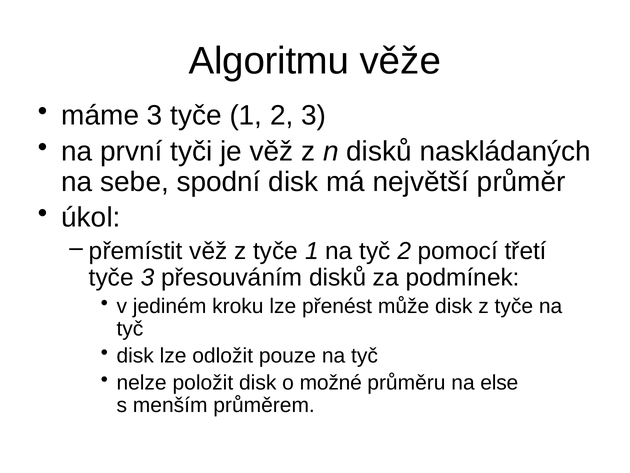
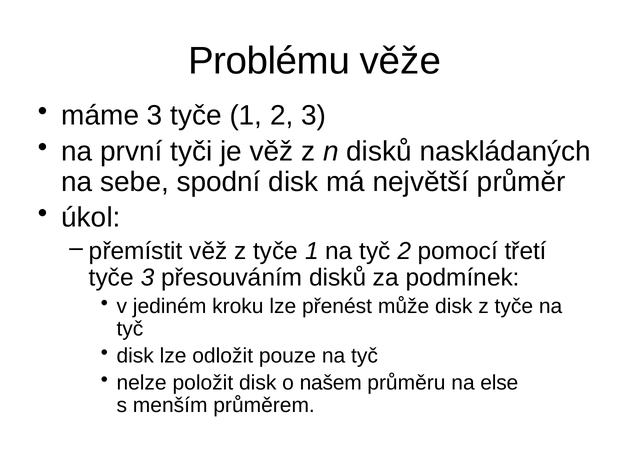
Algoritmu: Algoritmu -> Problému (269, 61)
možné: možné -> našem (331, 382)
